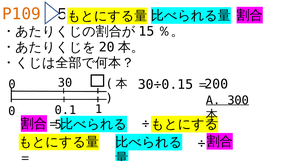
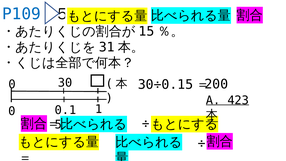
P109 colour: orange -> blue (21, 14)
20: 20 -> 31 (107, 47)
300: 300 -> 423 (238, 100)
